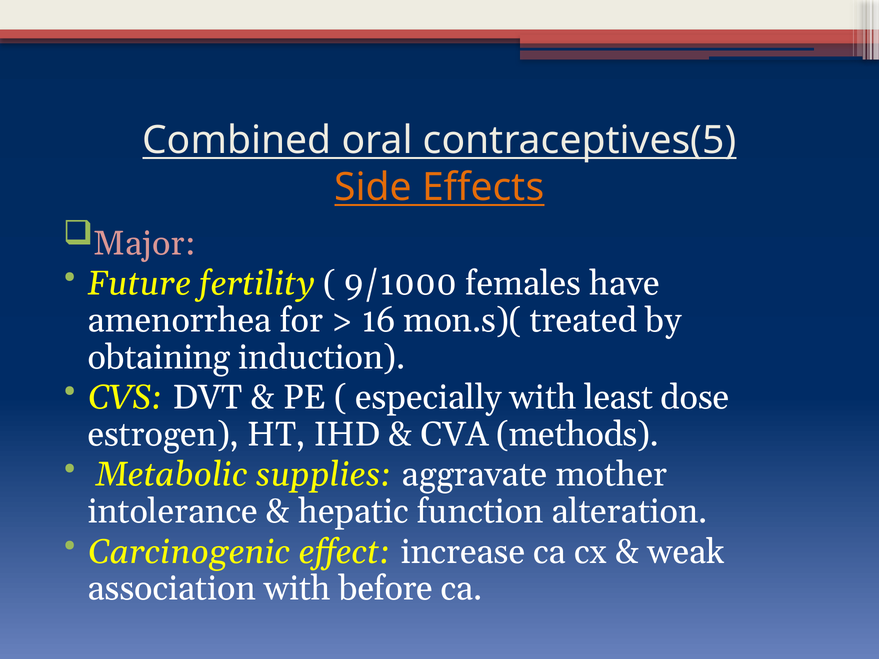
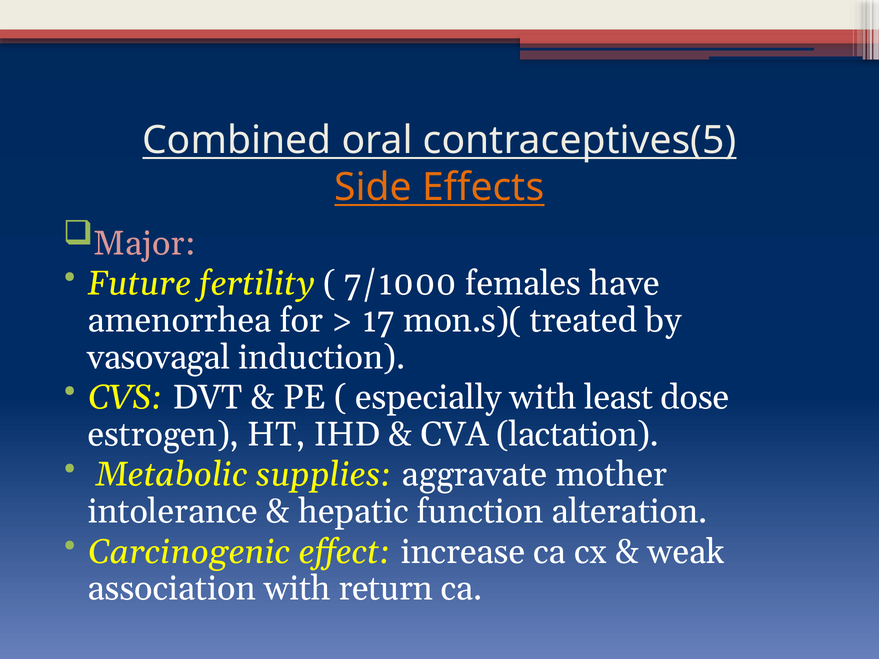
9/1000: 9/1000 -> 7/1000 (401, 284)
16: 16 -> 17 (378, 321)
obtaining: obtaining -> vasovagal (159, 358)
methods: methods -> lactation (578, 435)
before: before -> return (386, 589)
